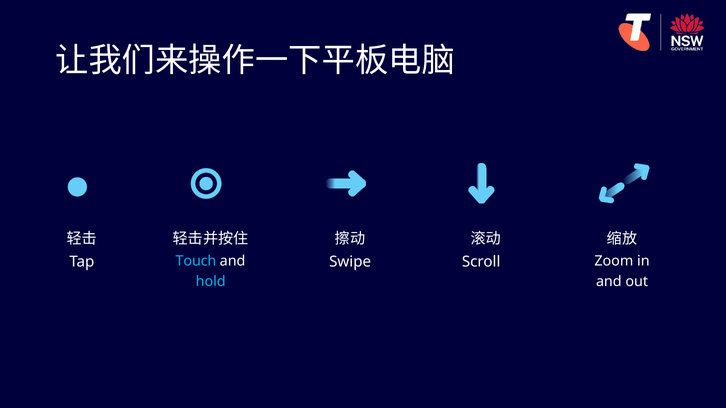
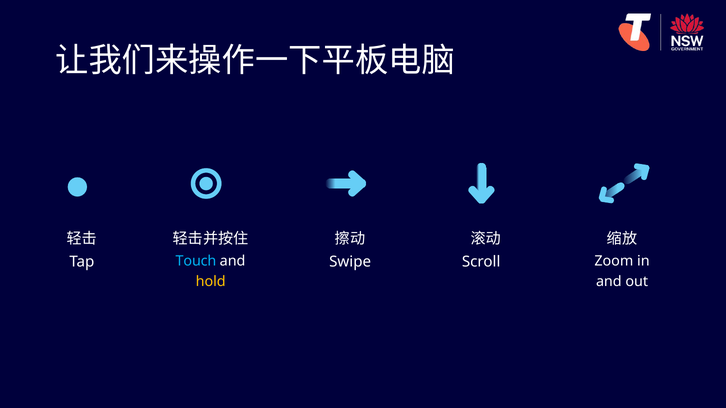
hold colour: light blue -> yellow (211, 282)
